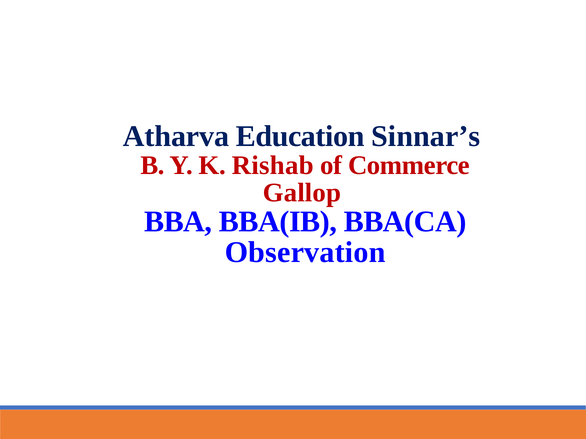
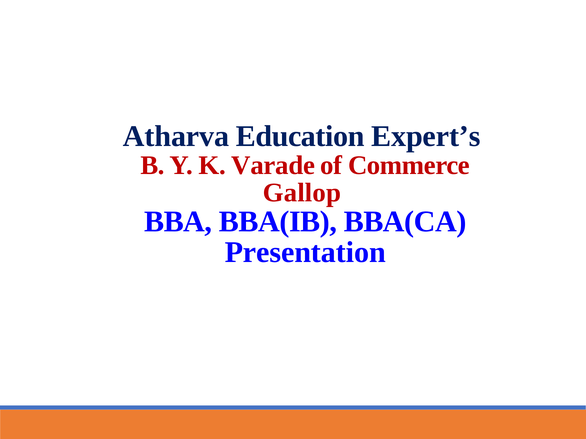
Sinnar’s: Sinnar’s -> Expert’s (426, 136)
Rishab: Rishab -> Varade (273, 165)
Observation: Observation -> Presentation (305, 252)
